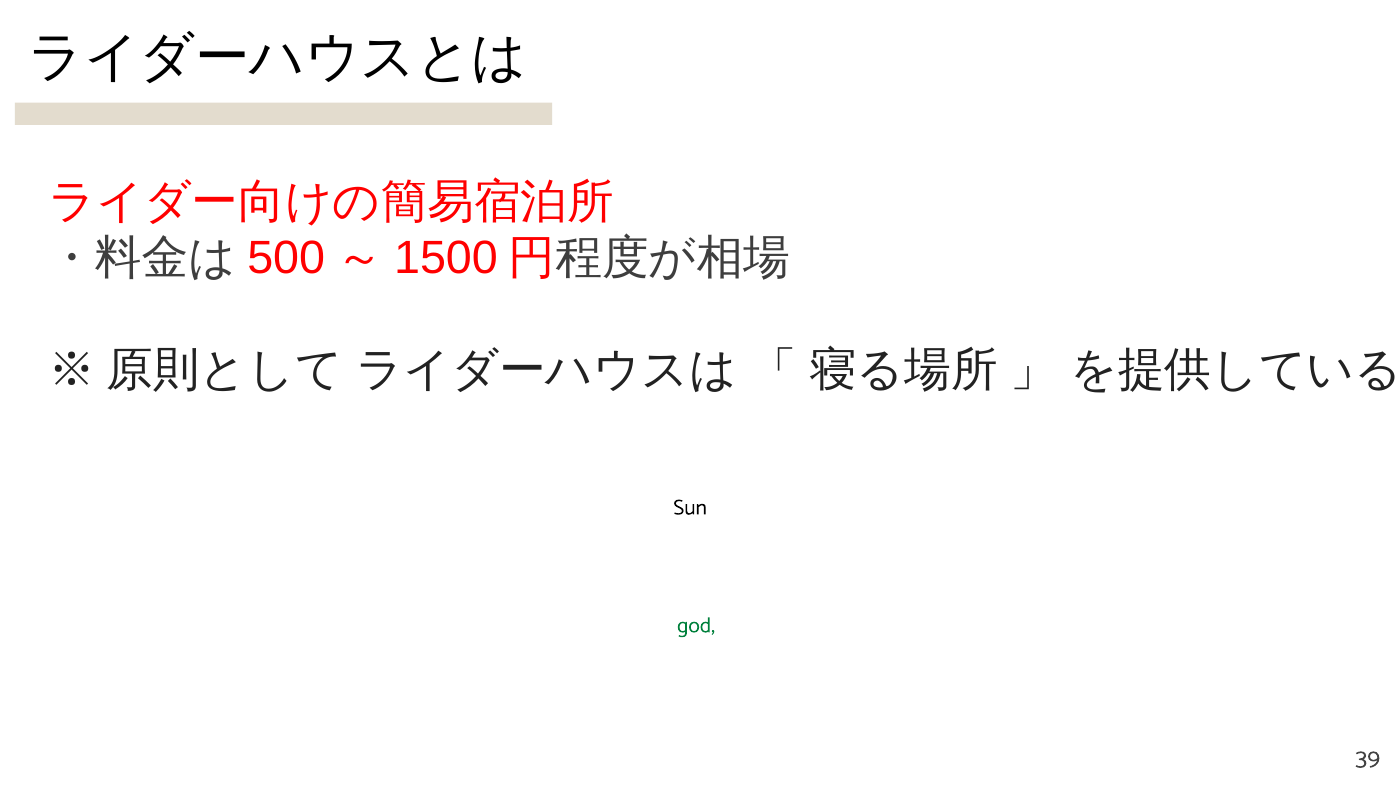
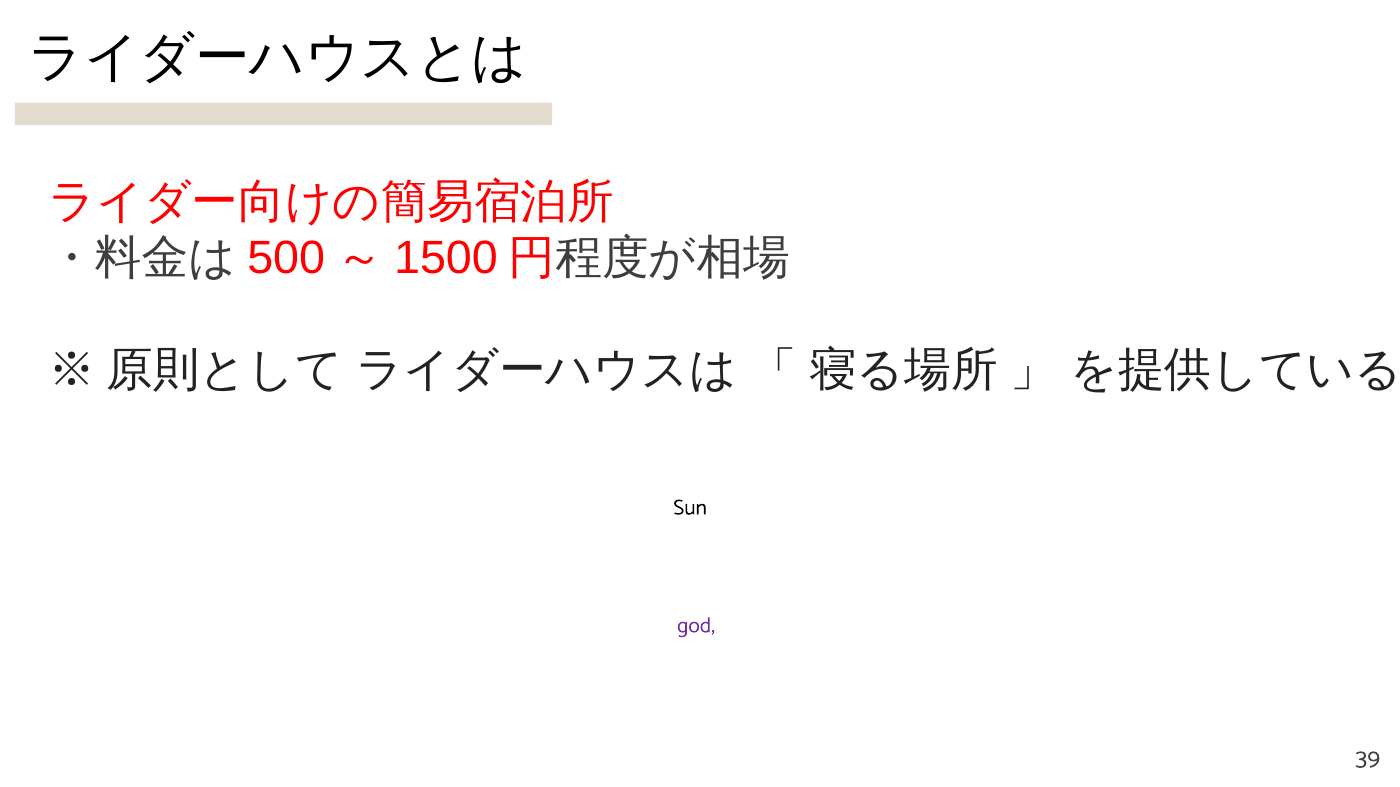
god colour: green -> purple (696, 626)
